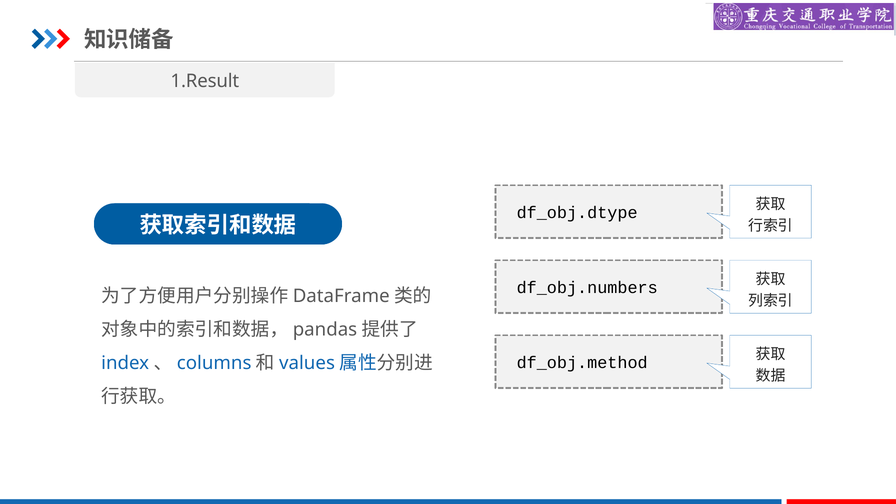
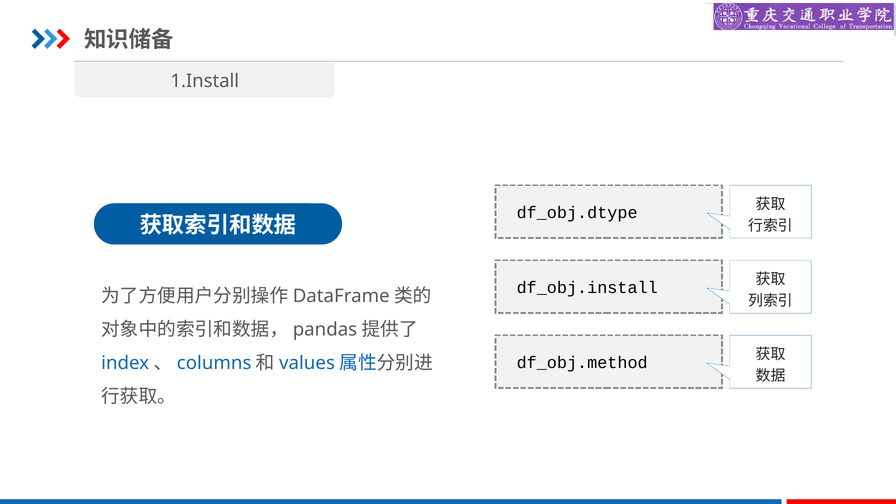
1.Result: 1.Result -> 1.Install (205, 81)
df_obj.numbers: df_obj.numbers -> df_obj.install (587, 288)
